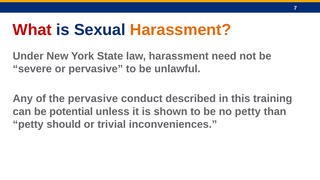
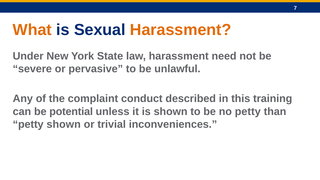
What colour: red -> orange (32, 30)
the pervasive: pervasive -> complaint (93, 99)
petty should: should -> shown (64, 124)
